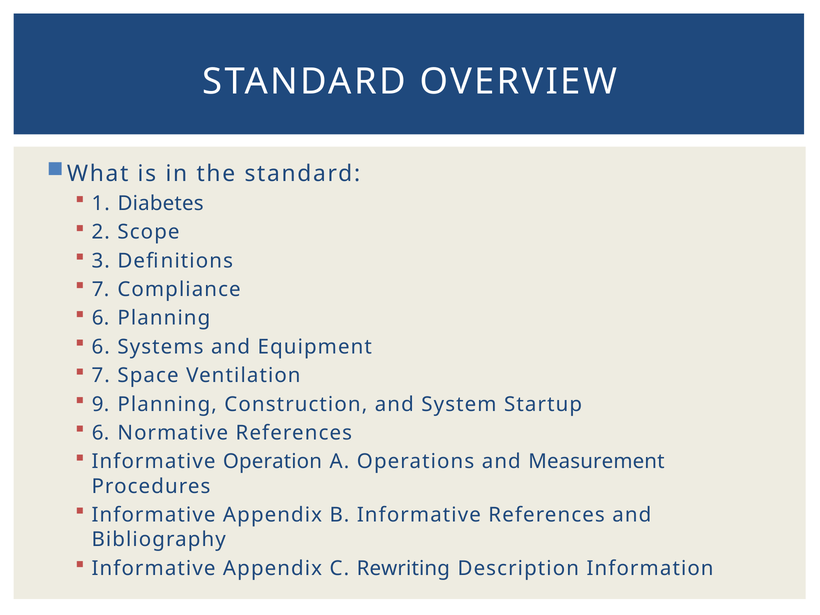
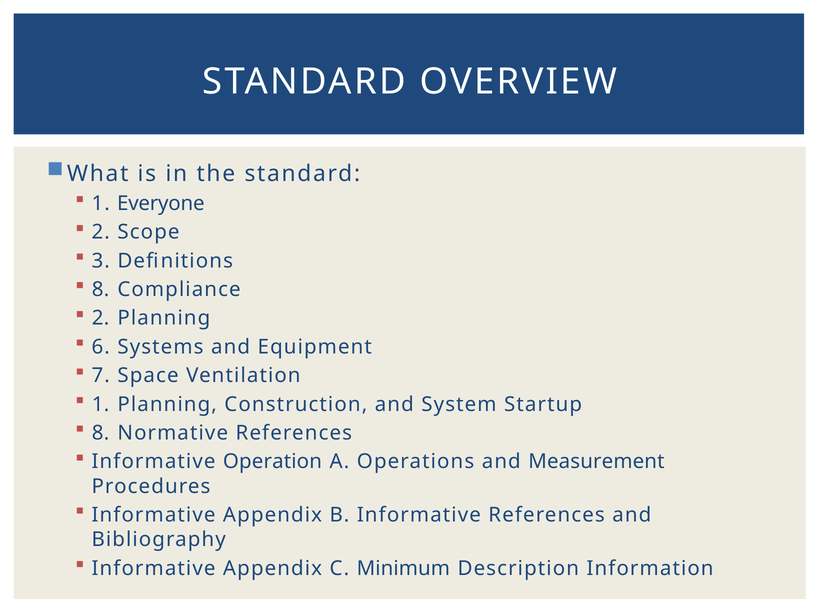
Diabetes: Diabetes -> Everyone (161, 203)
7: 7 -> 8 (101, 290)
6: 6 -> 2 (101, 318)
9: 9 -> 1 (101, 404)
6: 6 -> 8 (101, 433)
Rewriting: Rewriting -> Minimum (403, 568)
